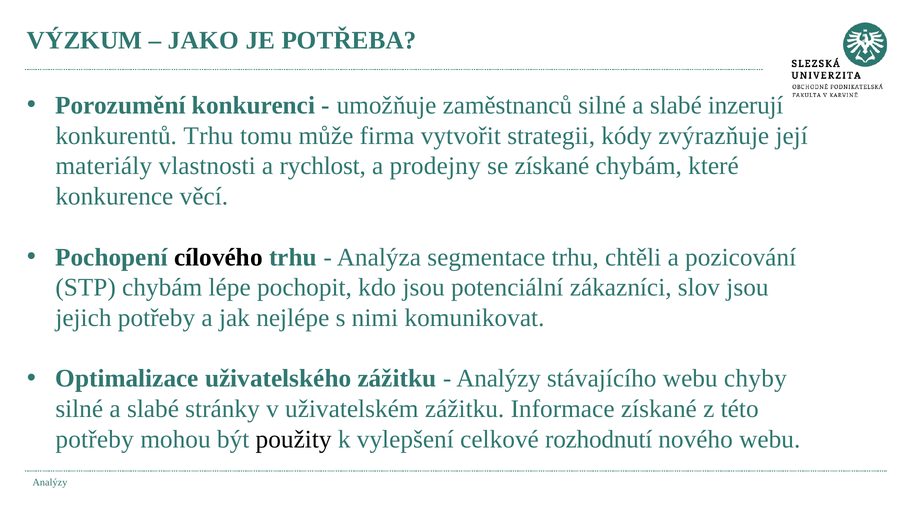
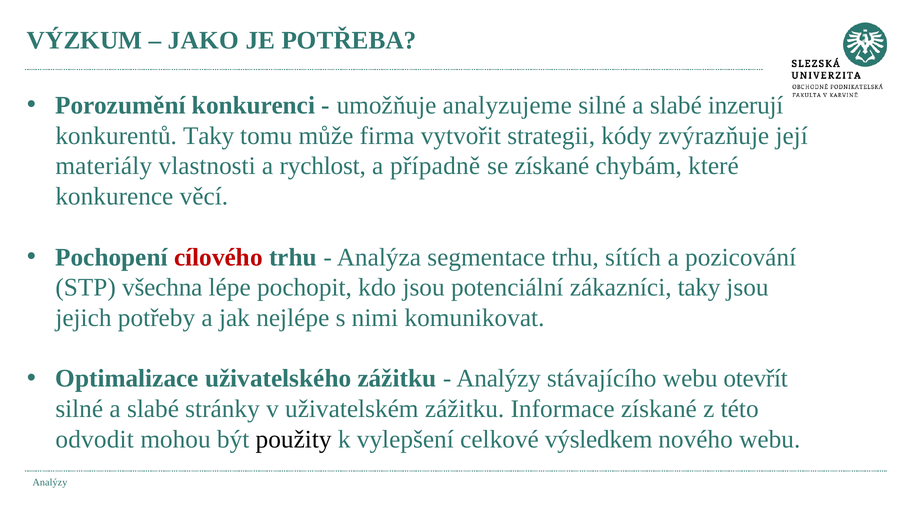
zaměstnanců: zaměstnanců -> analyzujeme (507, 105)
konkurentů Trhu: Trhu -> Taky (209, 136)
prodejny: prodejny -> případně (435, 166)
cílového colour: black -> red (218, 257)
chtěli: chtěli -> sítích (633, 257)
STP chybám: chybám -> všechna (162, 287)
zákazníci slov: slov -> taky (699, 287)
chyby: chyby -> otevřít (756, 379)
potřeby: potřeby -> odvodit (95, 439)
rozhodnutí: rozhodnutí -> výsledkem (599, 439)
